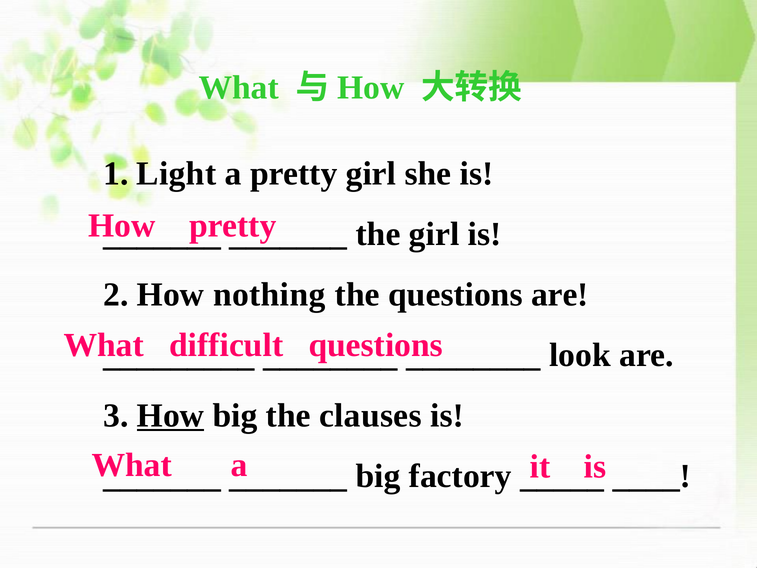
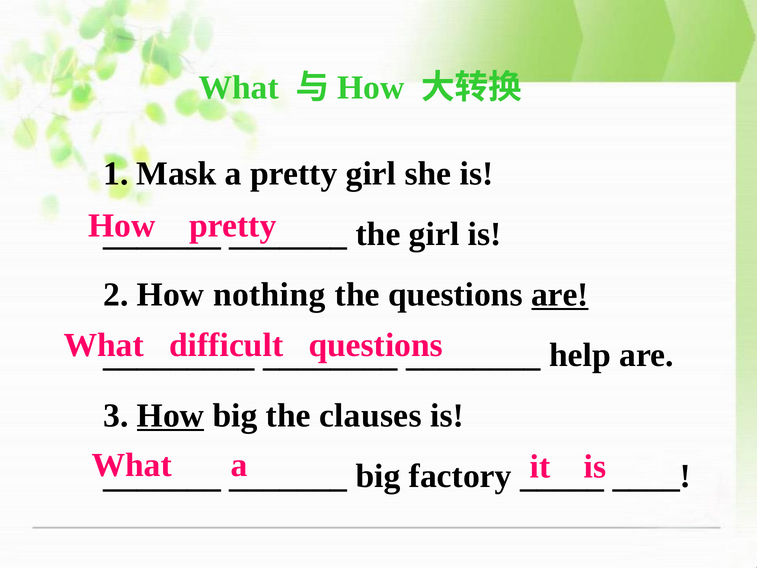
Light: Light -> Mask (176, 173)
are underline: none -> present (560, 294)
look: look -> help (580, 355)
